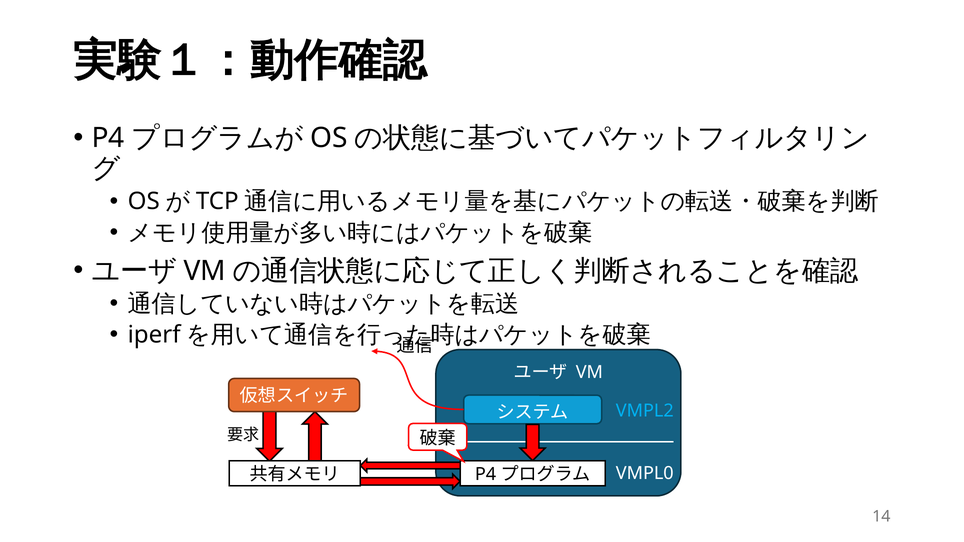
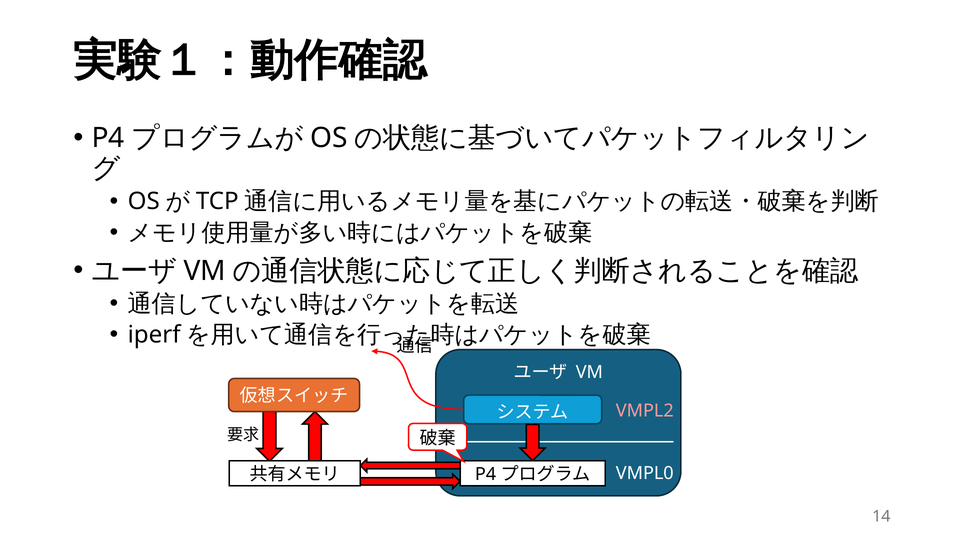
VMPL2 colour: light blue -> pink (645, 411)
